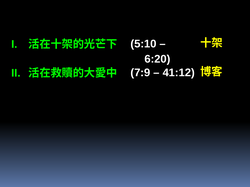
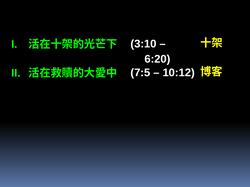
5:10: 5:10 -> 3:10 (143, 44)
7:9: 7:9 -> 7:5 (140, 73)
41:12: 41:12 -> 10:12 (179, 73)
